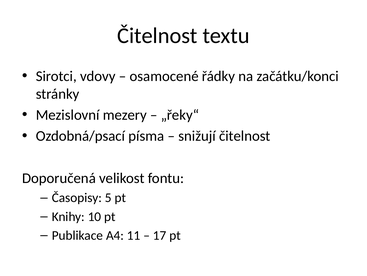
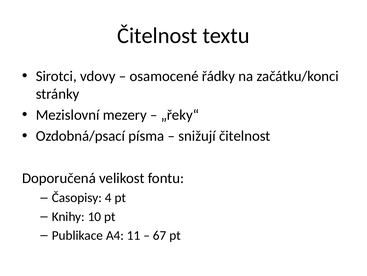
5: 5 -> 4 (108, 197)
17: 17 -> 67 (160, 235)
